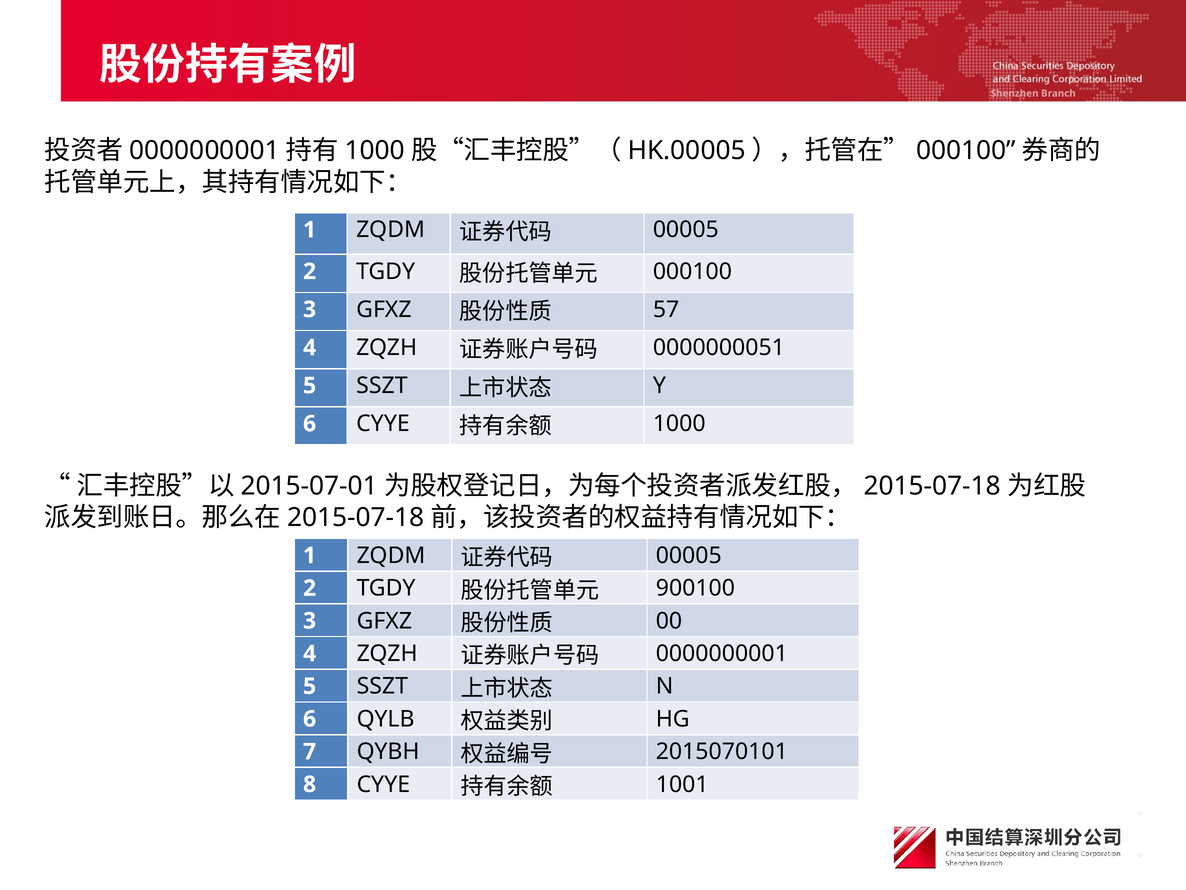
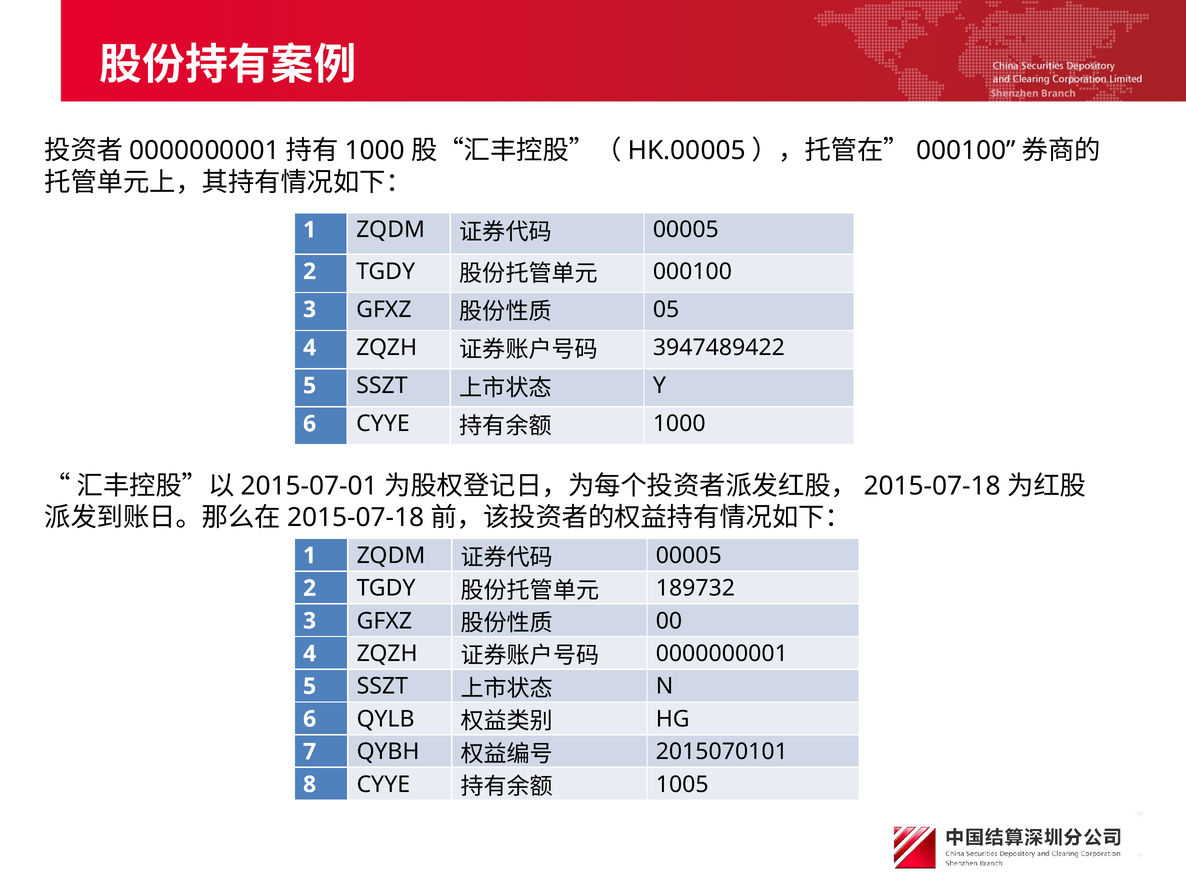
57: 57 -> 05 (666, 309)
0000000051: 0000000051 -> 3947489422 (719, 347)
900100: 900100 -> 189732 (695, 588)
1001: 1001 -> 1005 (682, 784)
